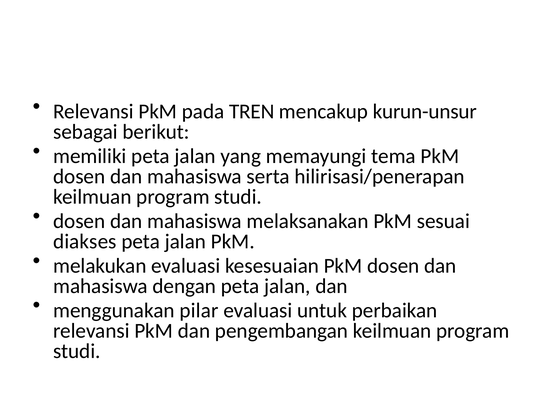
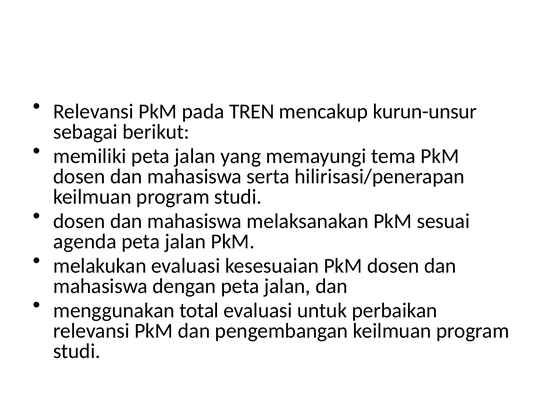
diakses: diakses -> agenda (85, 241)
pilar: pilar -> total (199, 310)
